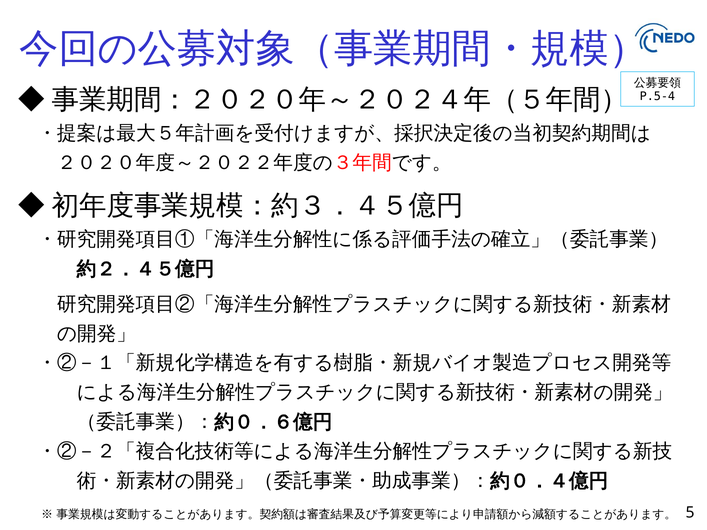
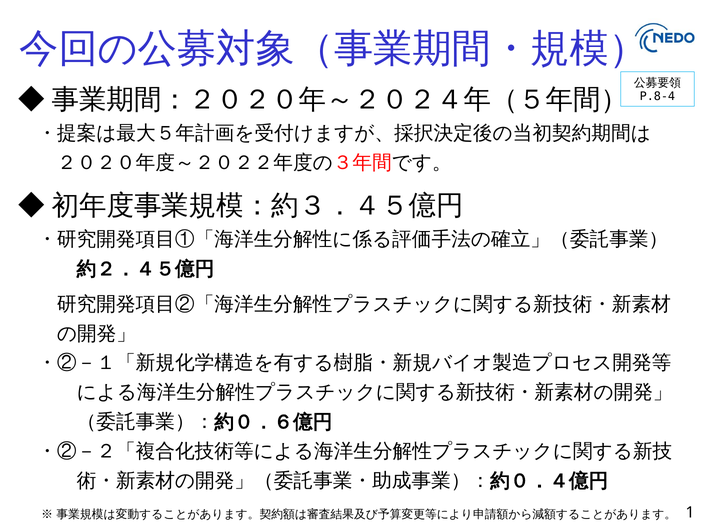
P.5-4: P.5-4 -> P.8-4 (657, 96)
5: 5 -> 1 (690, 513)
